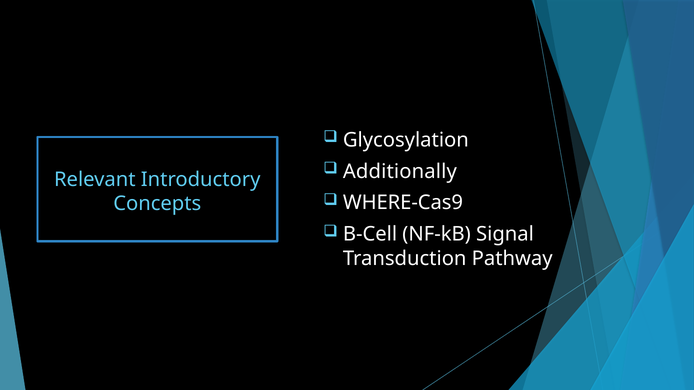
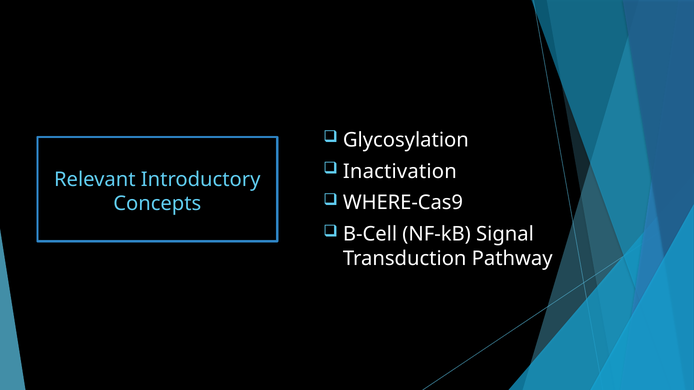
Additionally: Additionally -> Inactivation (400, 172)
